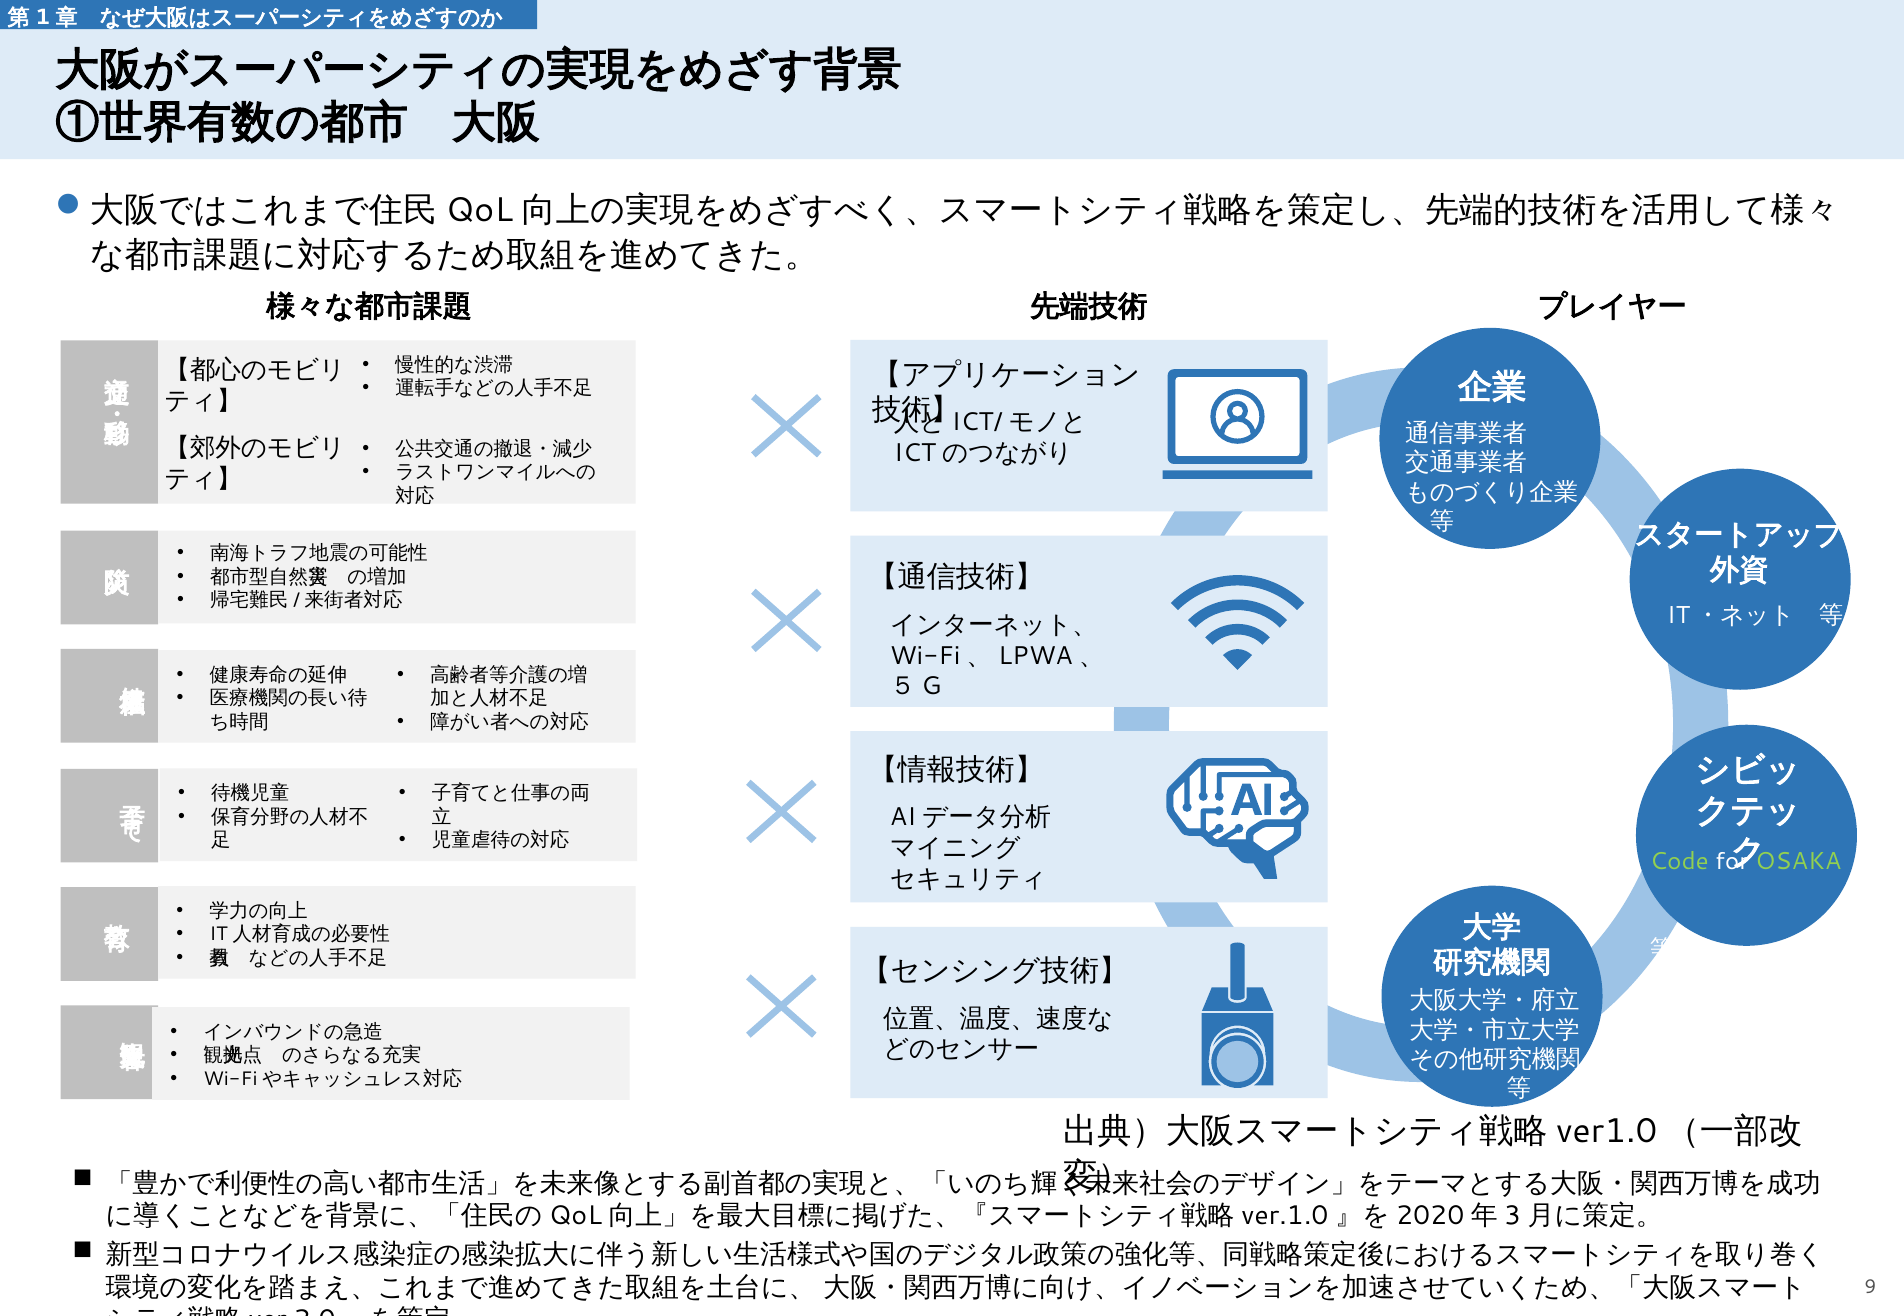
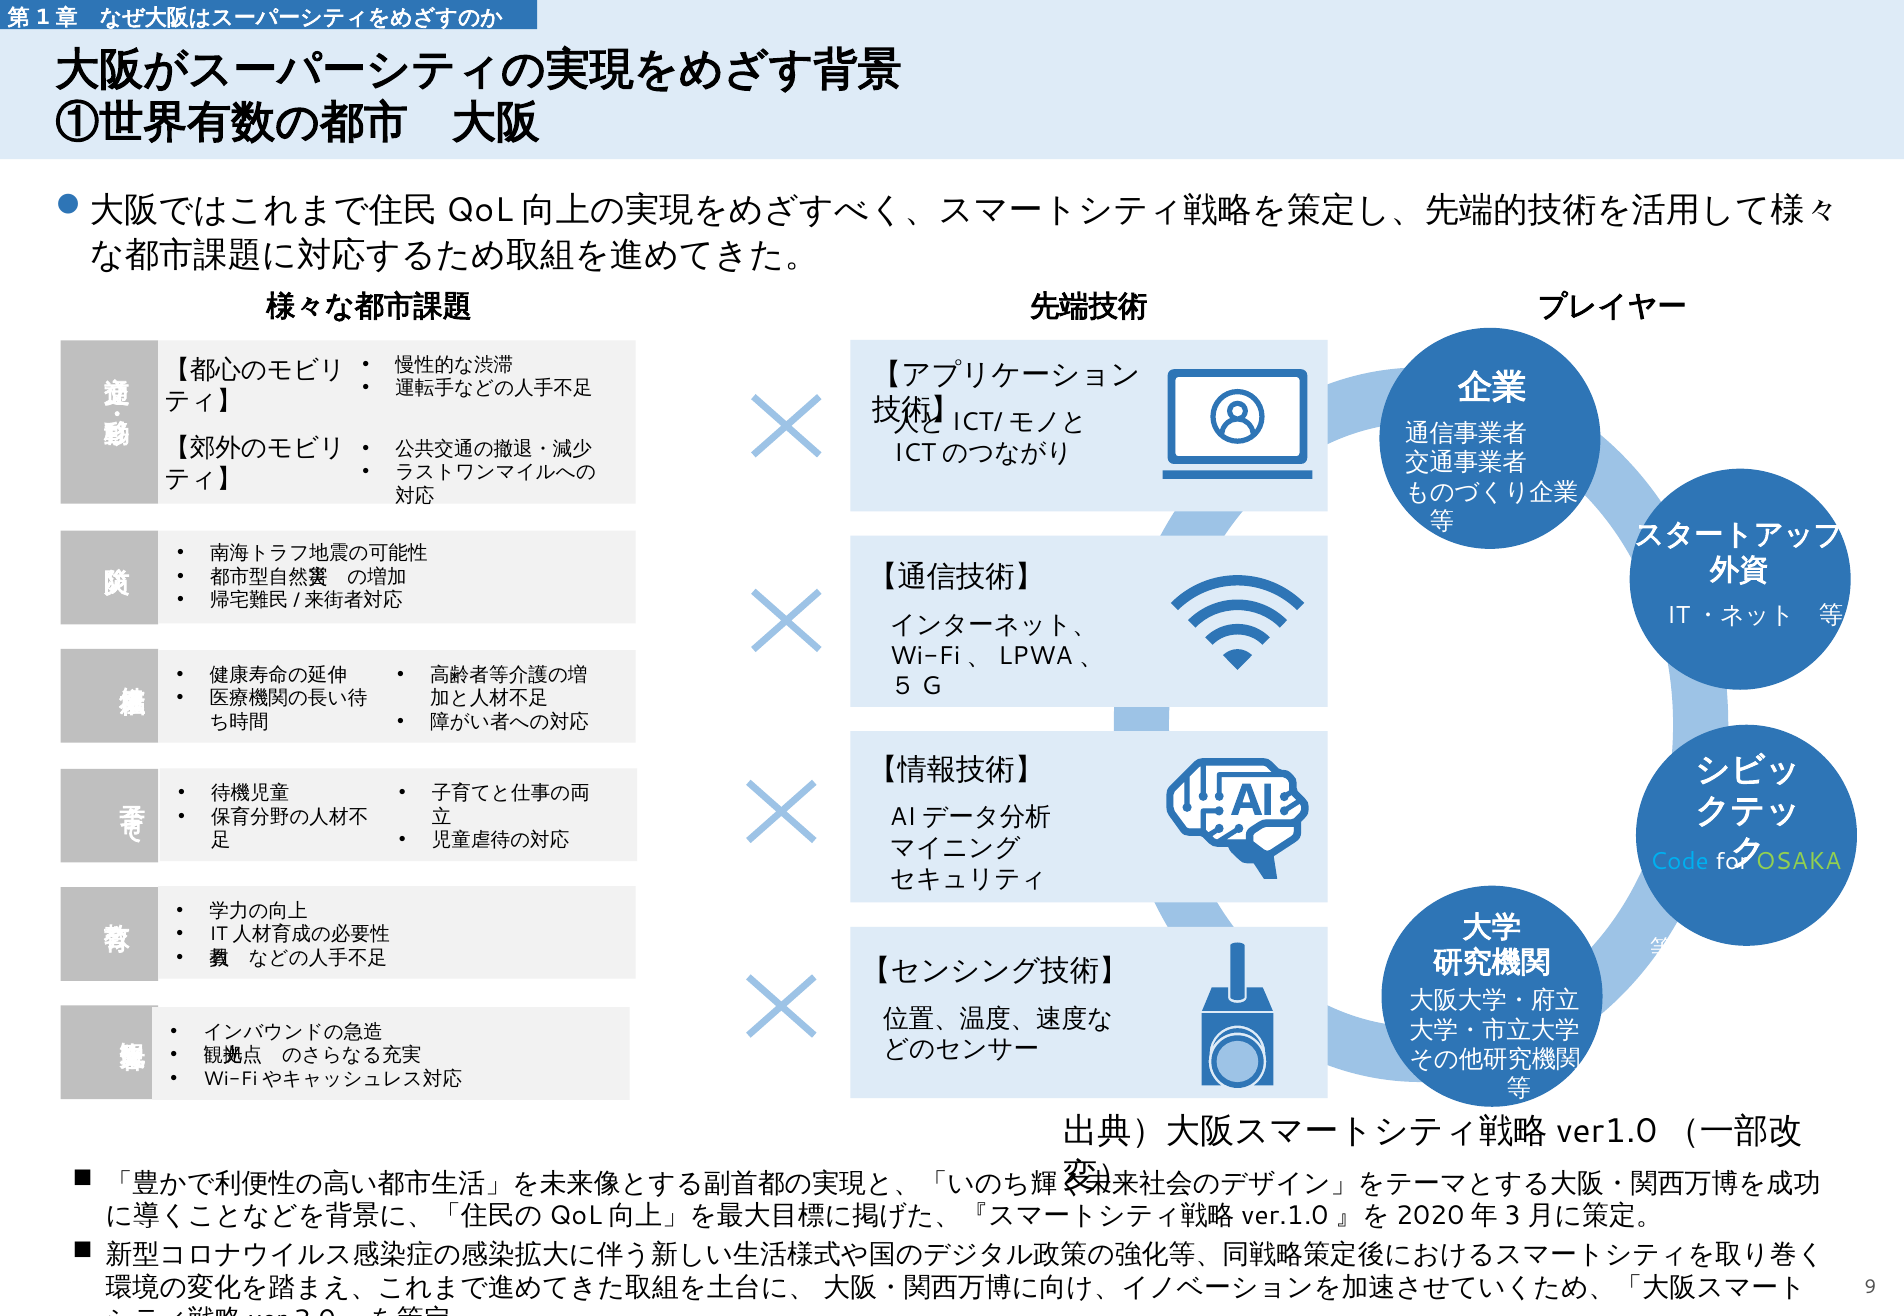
Code colour: light green -> light blue (1679, 862)
